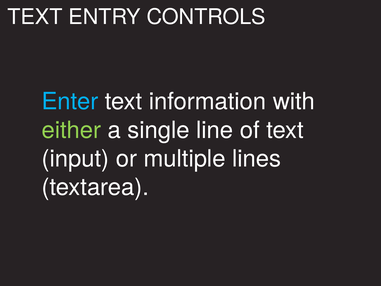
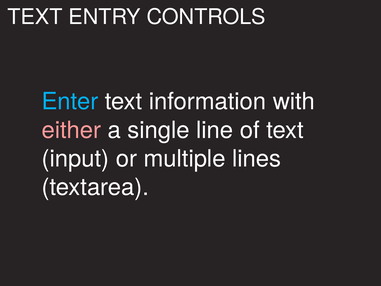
either colour: light green -> pink (71, 130)
